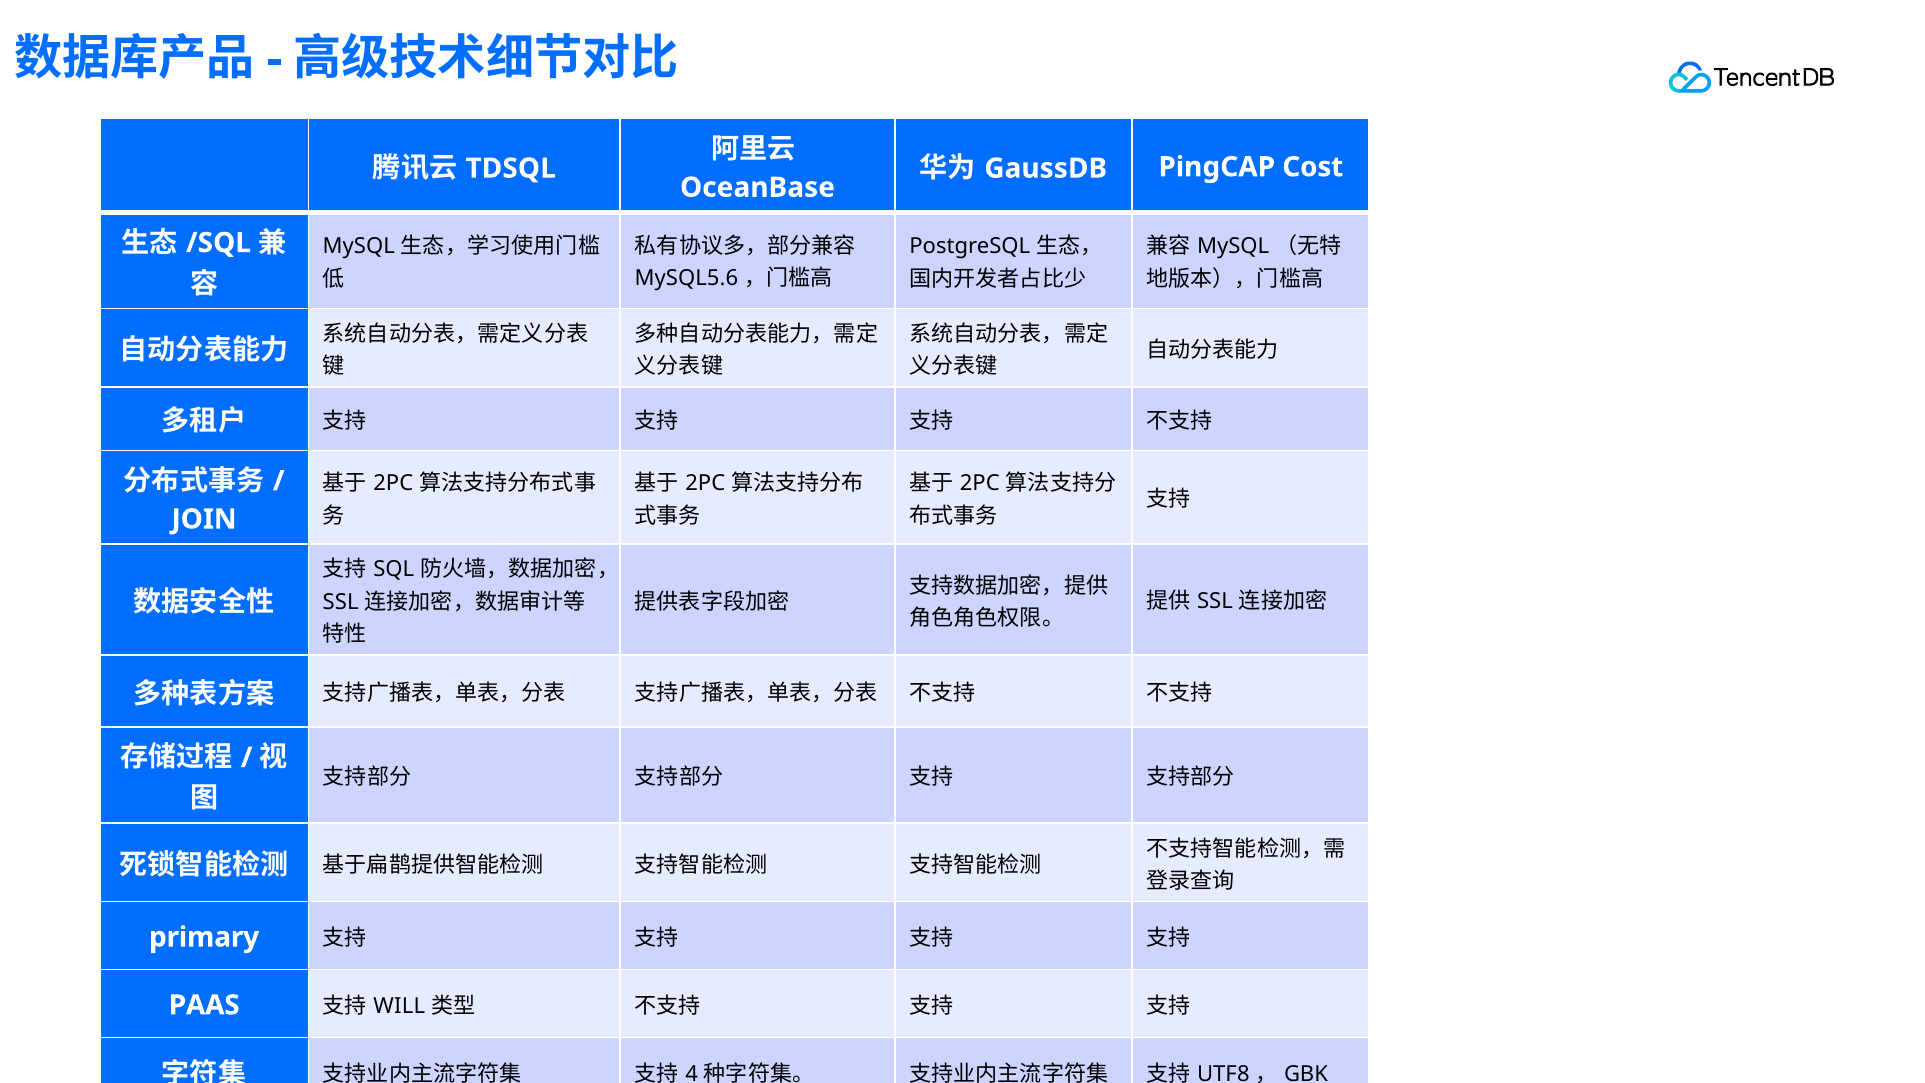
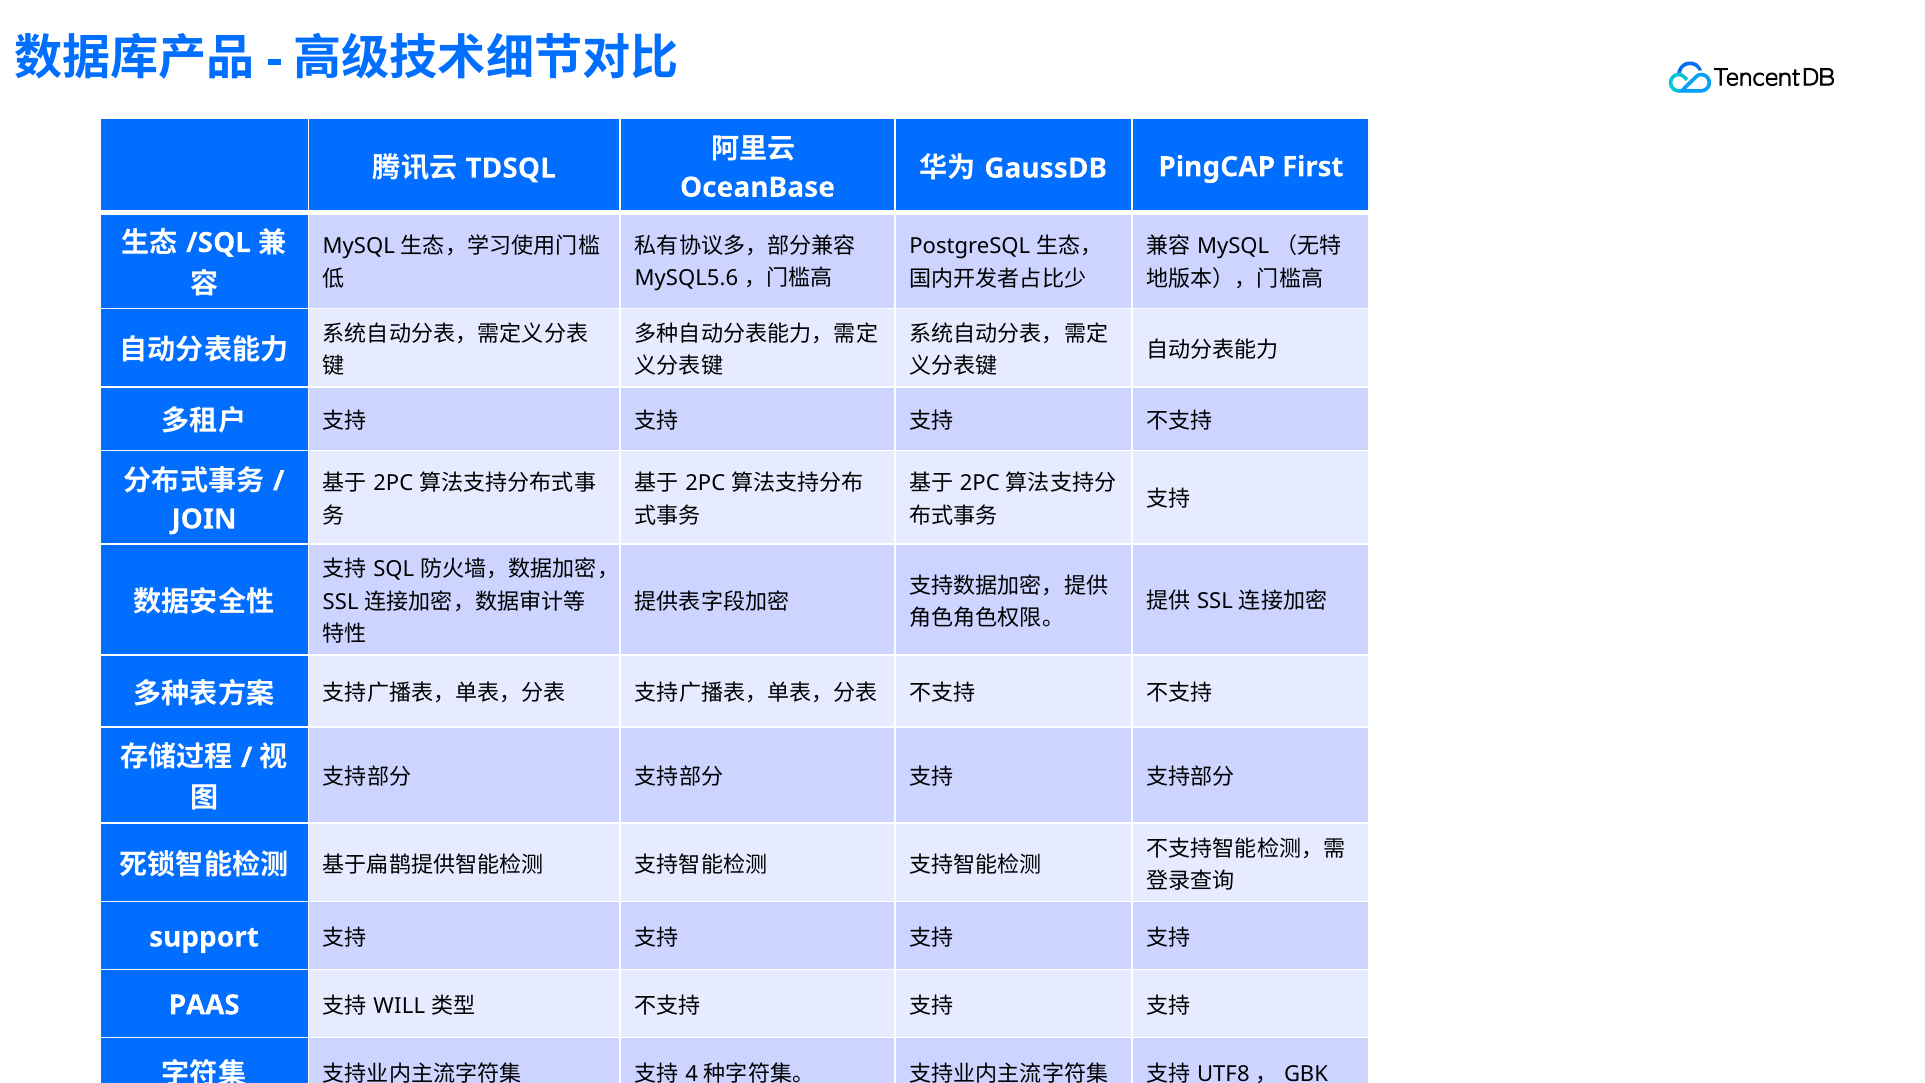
Cost: Cost -> First (1313, 167)
primary: primary -> support (204, 937)
